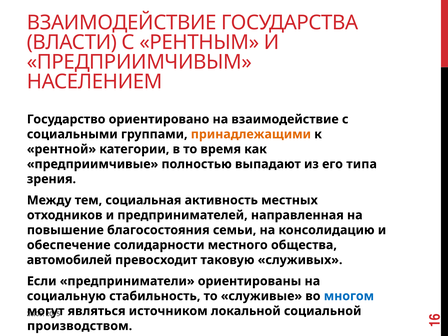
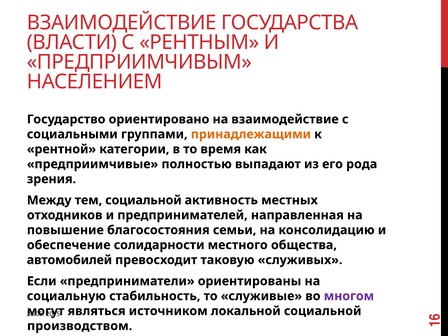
типа: типа -> рода (362, 164)
тем социальная: социальная -> социальной (143, 200)
многом colour: blue -> purple (349, 296)
